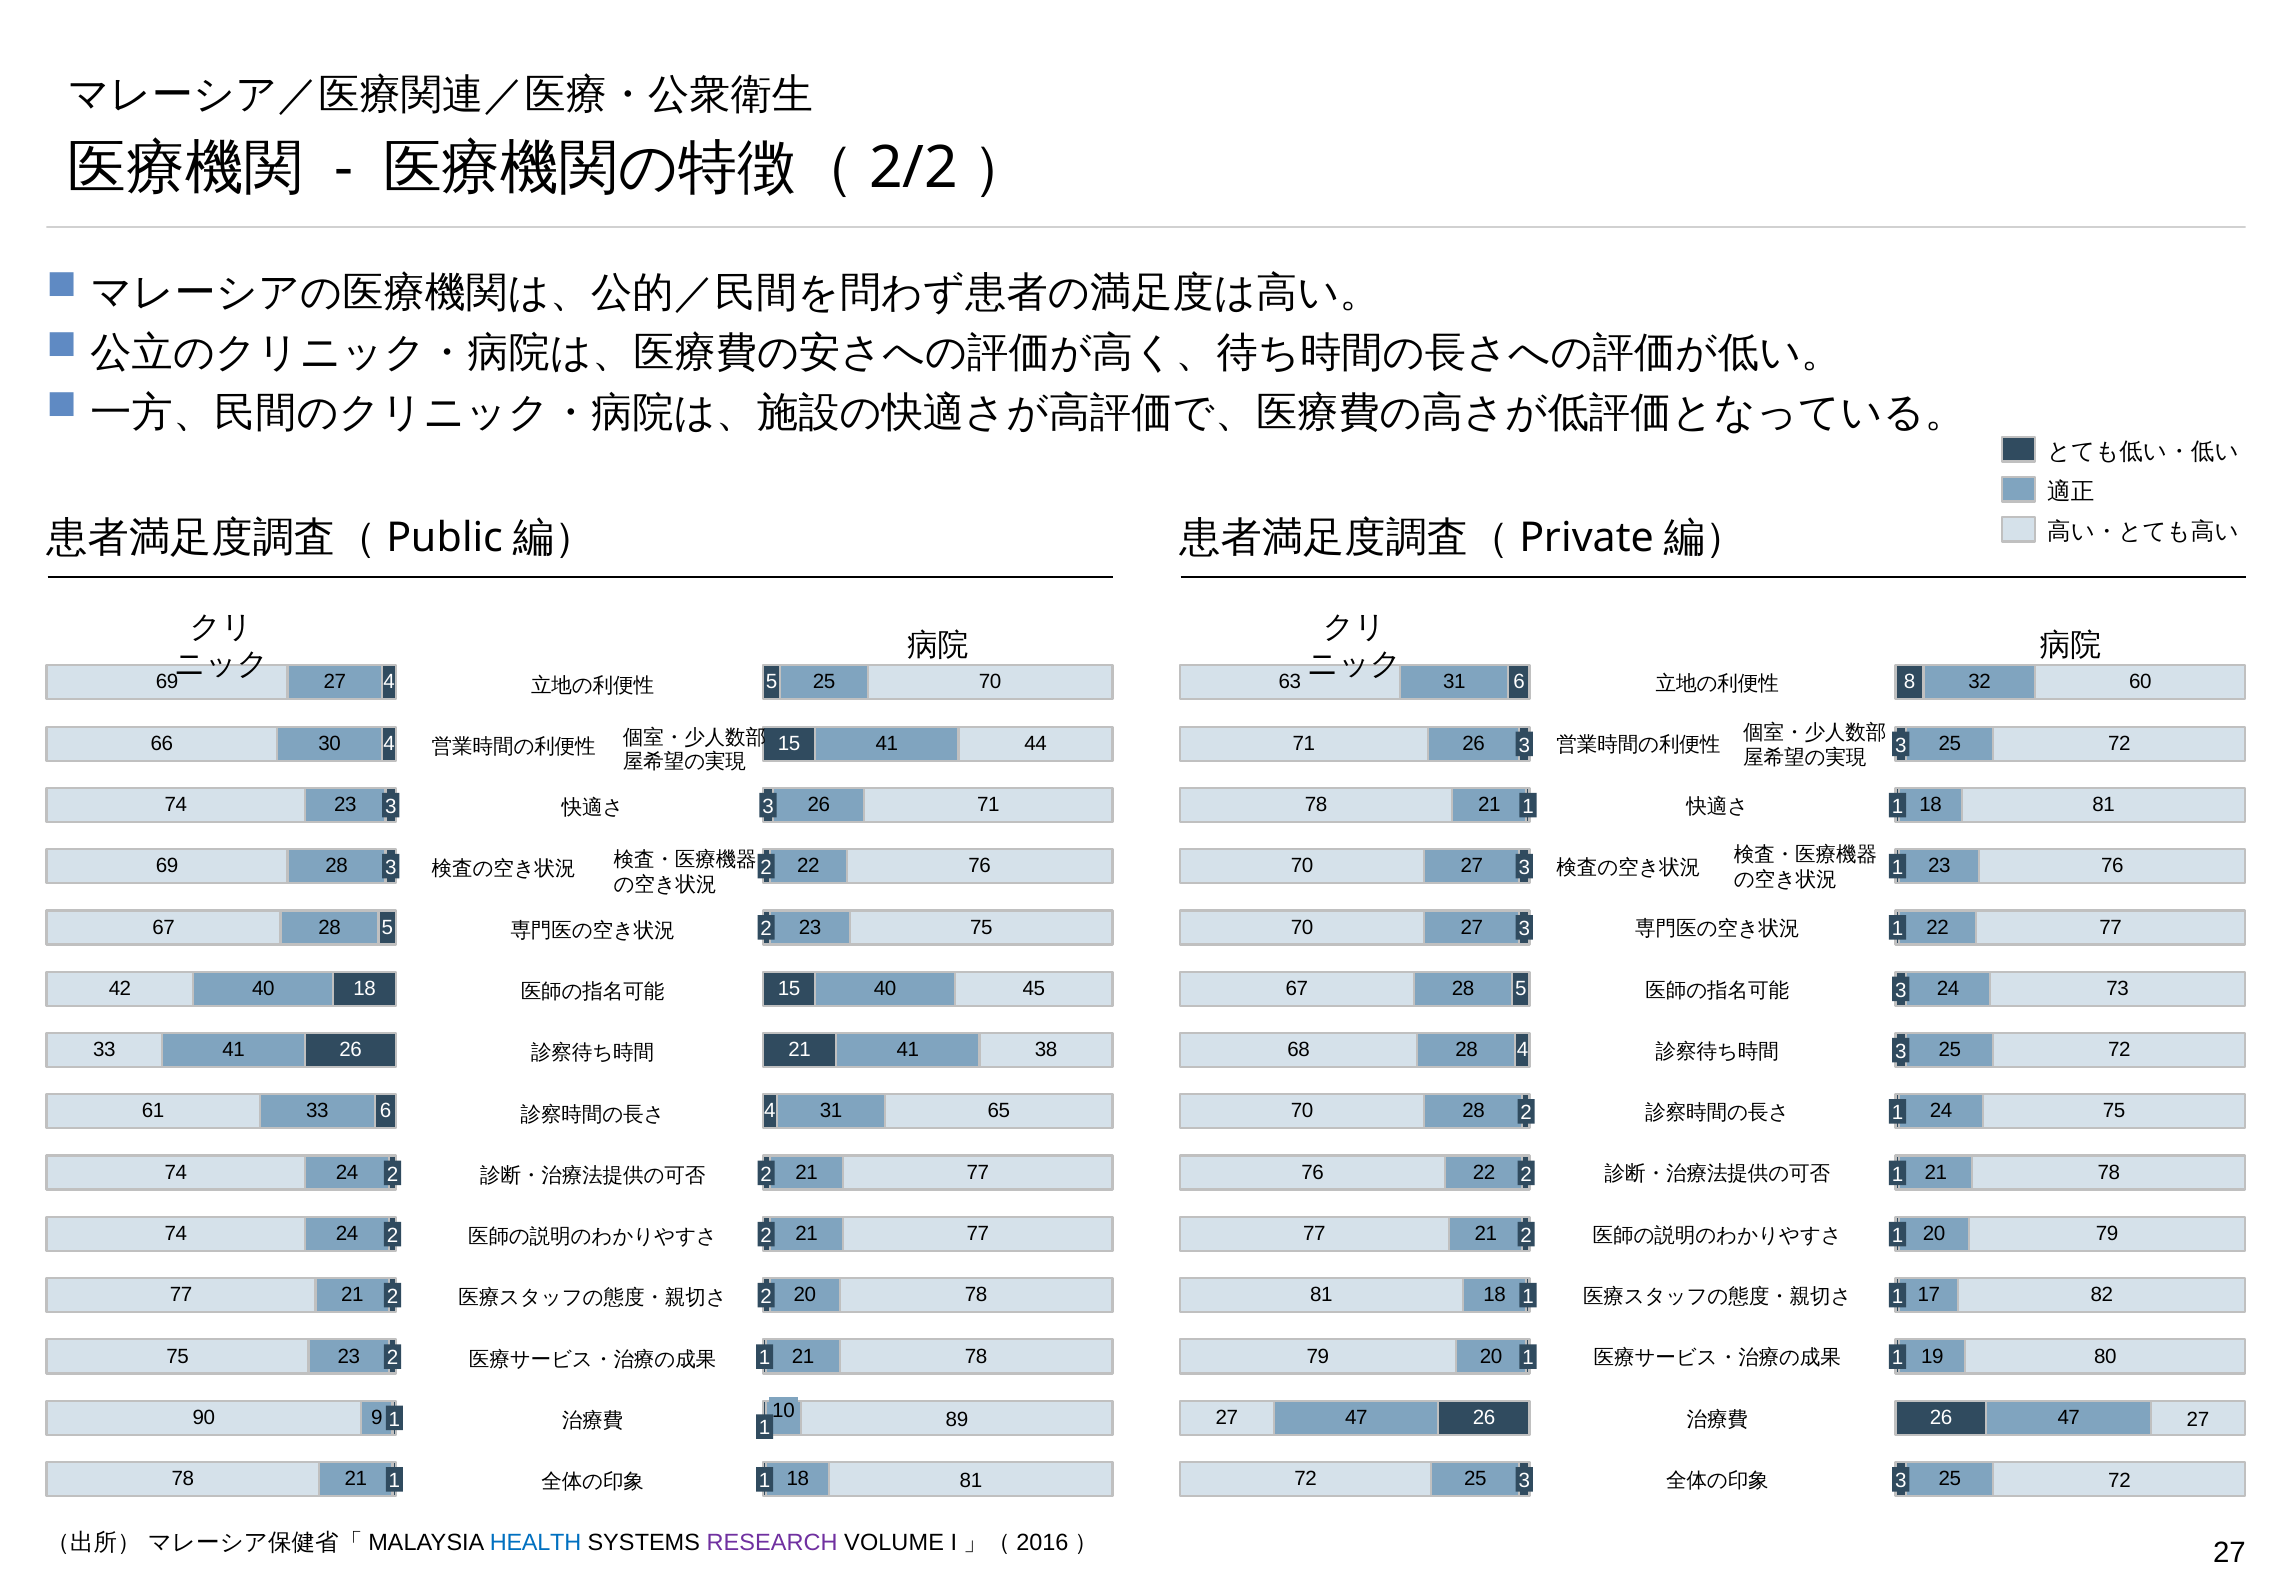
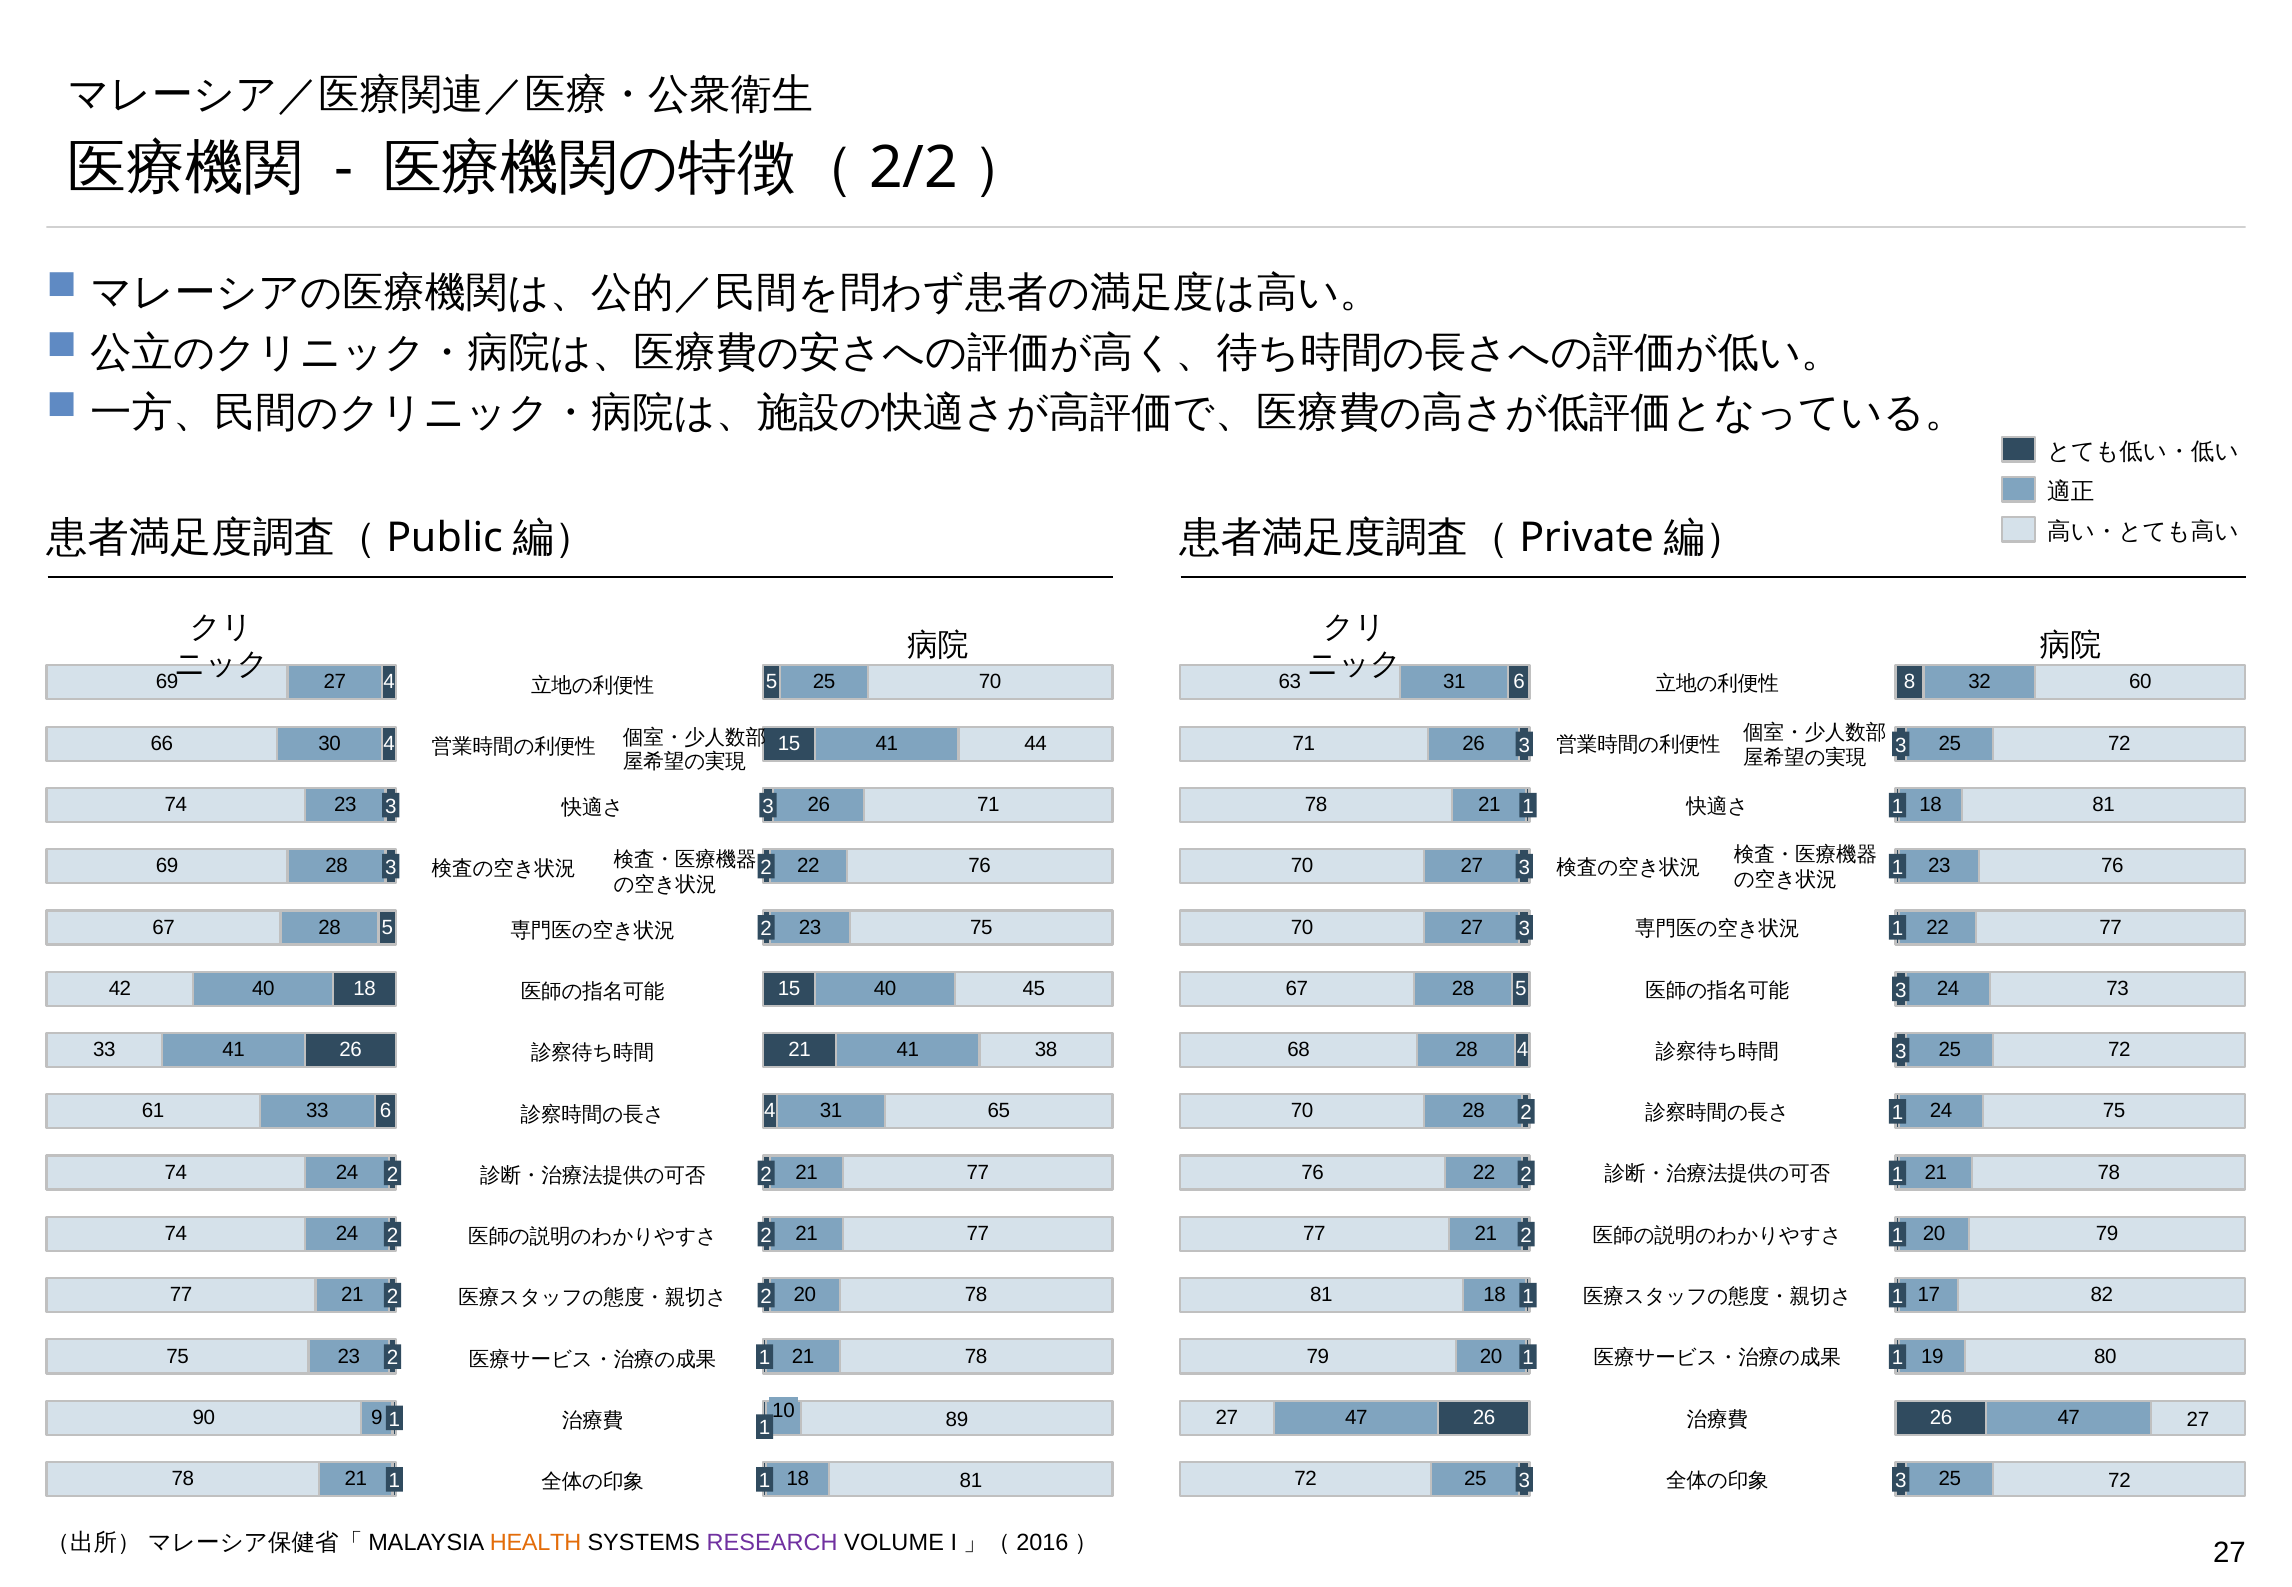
HEALTH colour: blue -> orange (536, 1542)
